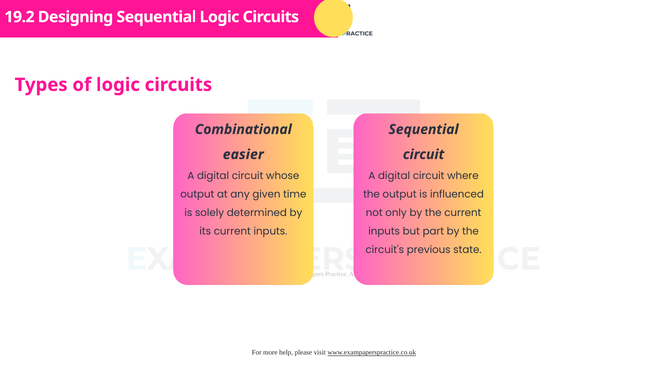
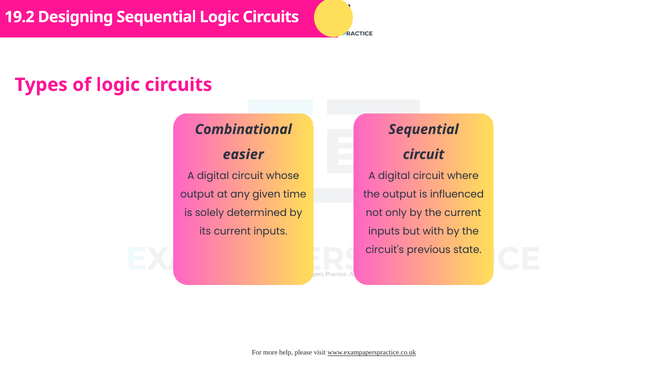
part: part -> with (433, 231)
